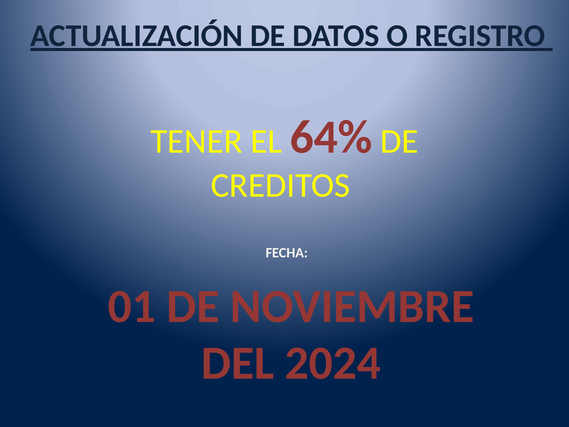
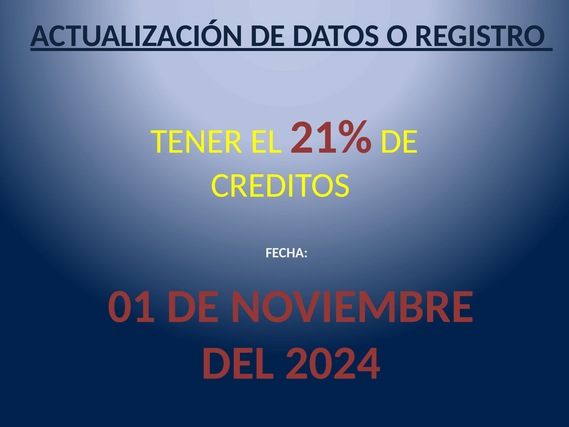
64%: 64% -> 21% (331, 137)
